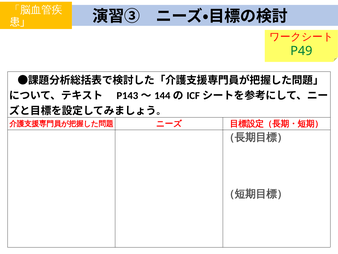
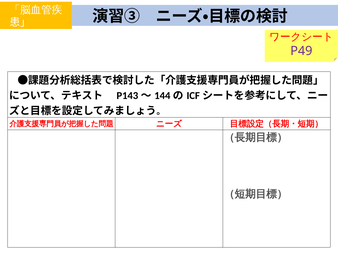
P49 colour: green -> purple (301, 51)
